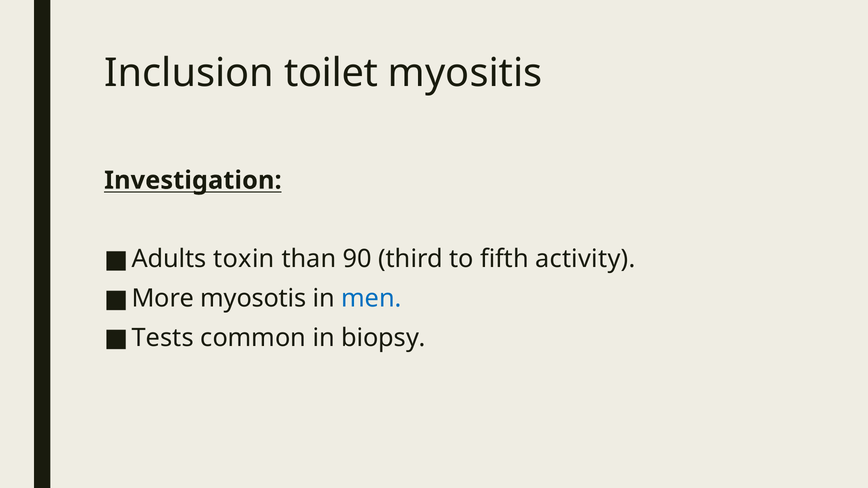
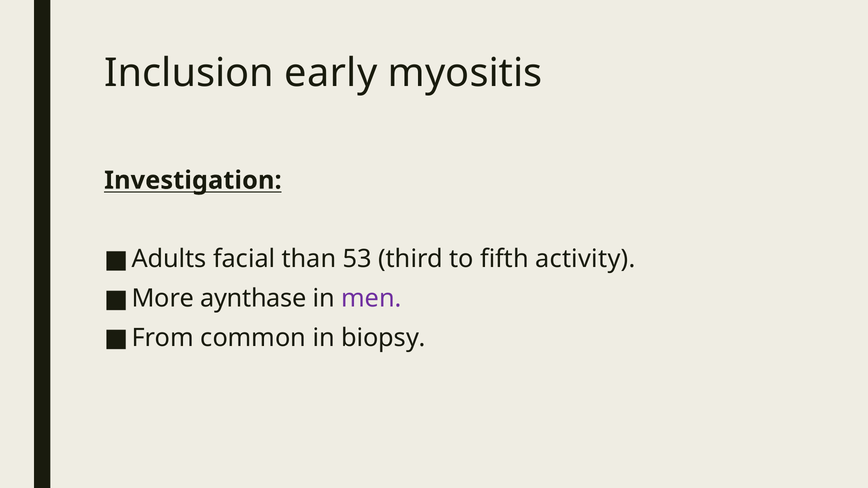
toilet: toilet -> early (331, 73)
toxin: toxin -> facial (244, 259)
90: 90 -> 53 (357, 259)
myosotis: myosotis -> aynthase (253, 299)
men colour: blue -> purple (371, 299)
Tests: Tests -> From (163, 338)
